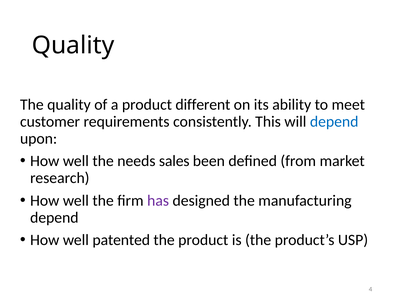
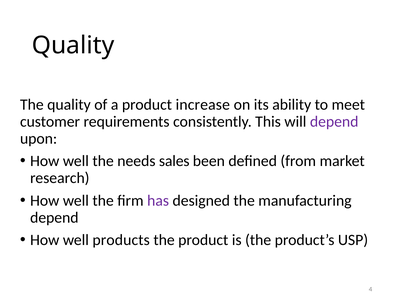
different: different -> increase (203, 105)
depend colour: blue -> purple (334, 122)
patented: patented -> products (121, 240)
